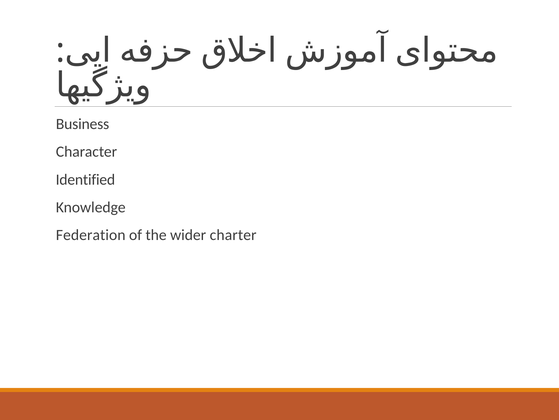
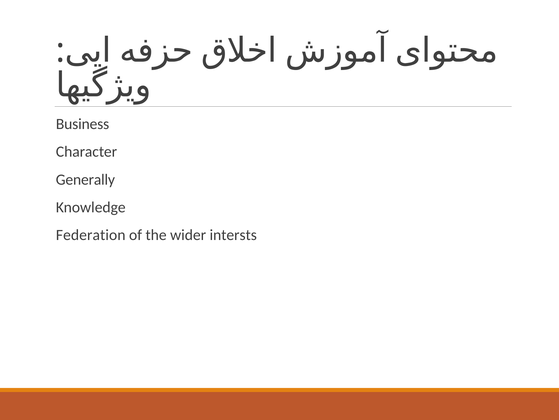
Identified: Identified -> Generally (85, 179)
charter: charter -> intersts (233, 234)
